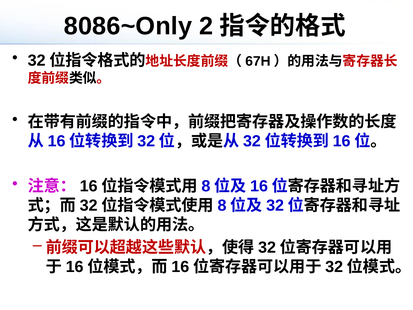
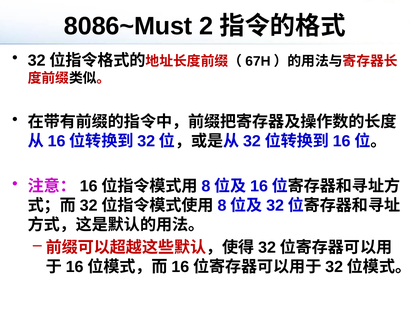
8086~Only: 8086~Only -> 8086~Must (128, 26)
